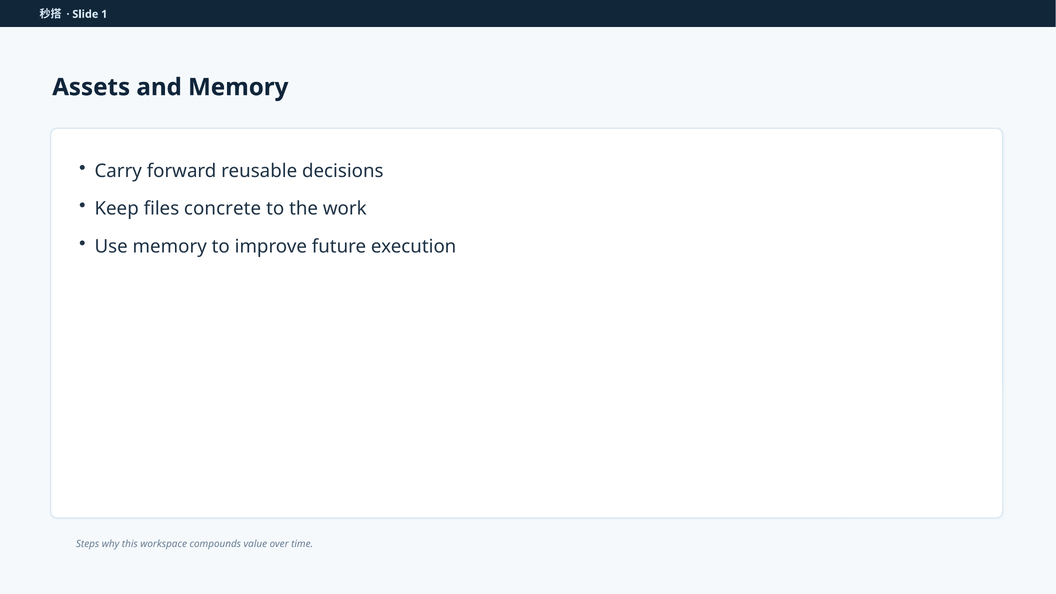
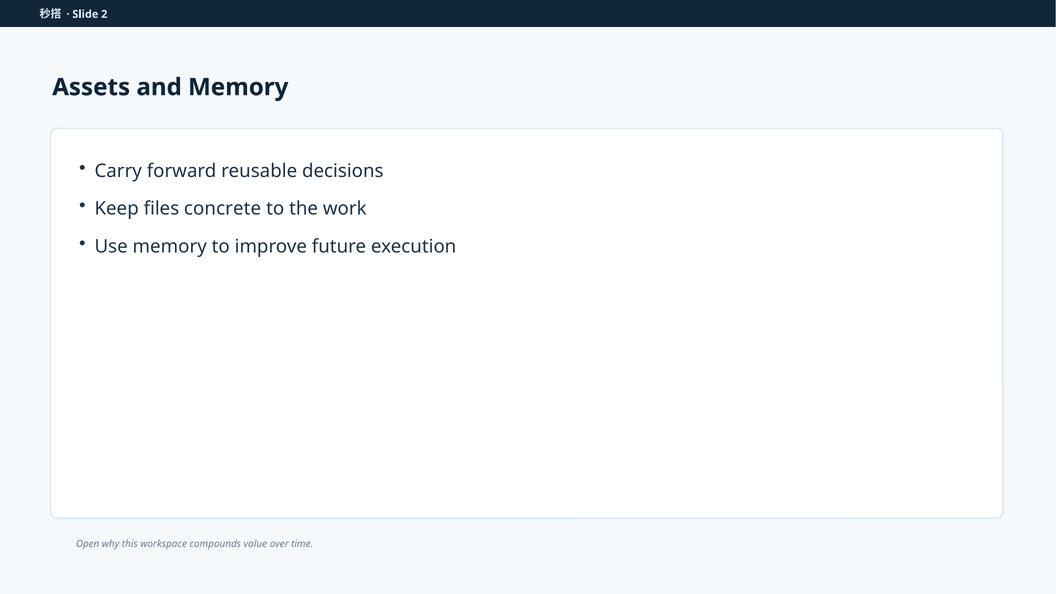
1: 1 -> 2 (104, 14)
Steps: Steps -> Open (88, 544)
